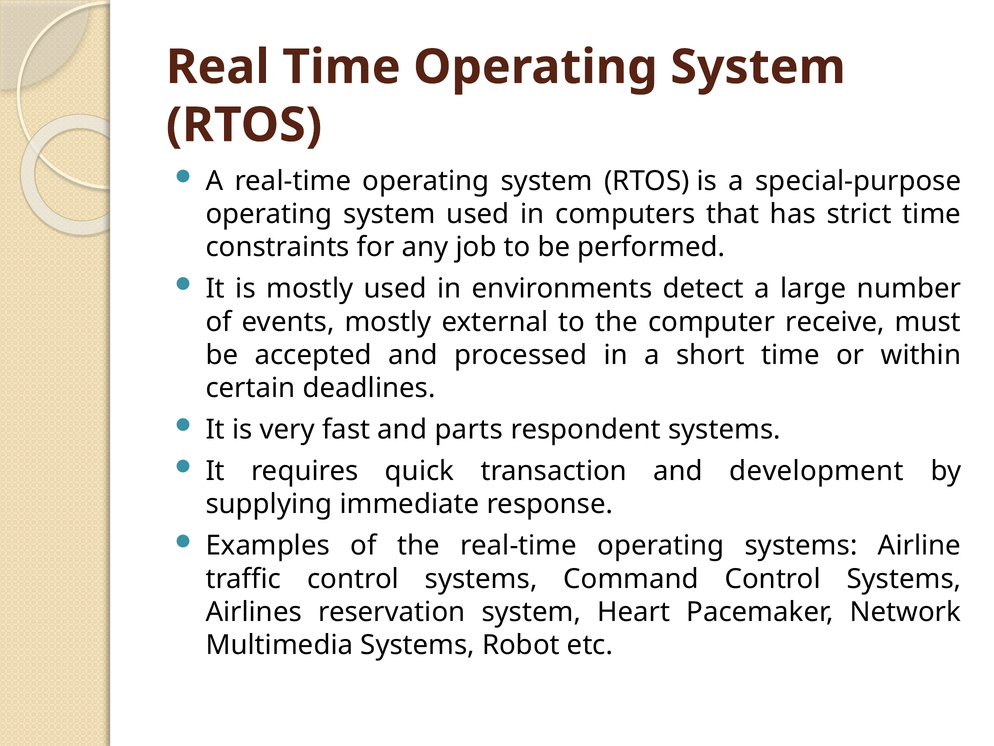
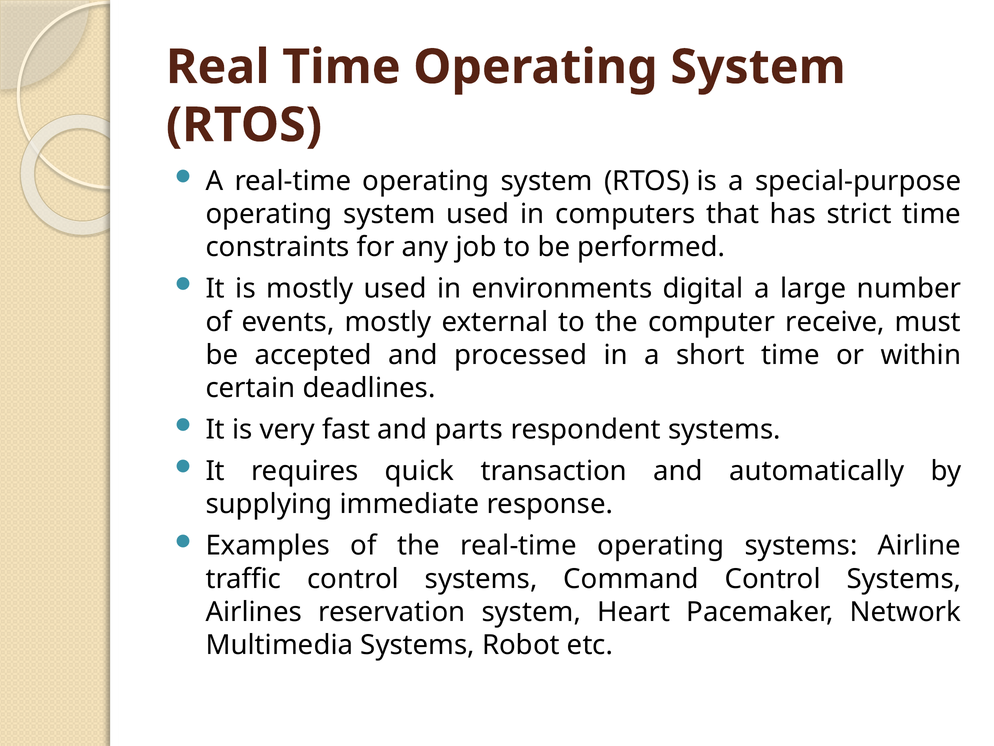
detect: detect -> digital (703, 289)
development: development -> automatically (817, 471)
